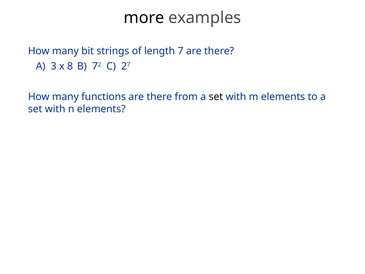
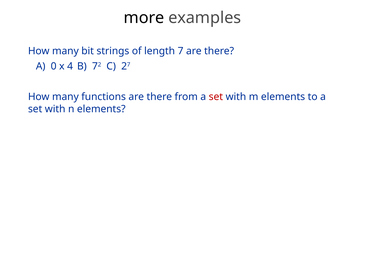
3: 3 -> 0 (54, 66)
8: 8 -> 4 (70, 66)
set colour: black -> red (216, 97)
